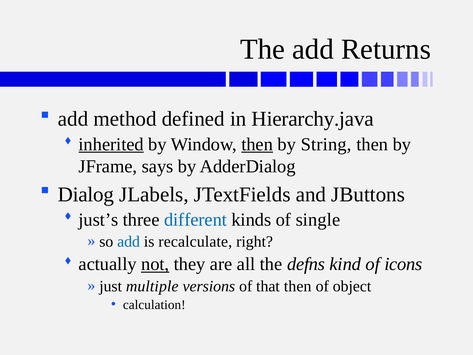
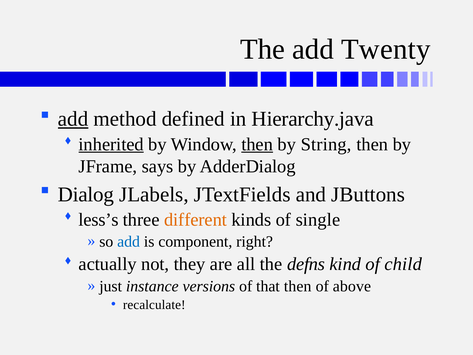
Returns: Returns -> Twenty (386, 49)
add underline: none -> present (73, 119)
just’s: just’s -> less’s (99, 220)
different colour: blue -> orange (196, 220)
recalculate: recalculate -> component (195, 242)
not underline: present -> none (155, 264)
icons: icons -> child (403, 264)
multiple: multiple -> instance (152, 286)
object: object -> above (352, 286)
calculation: calculation -> recalculate (154, 304)
